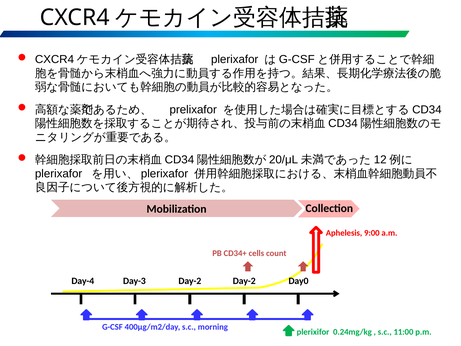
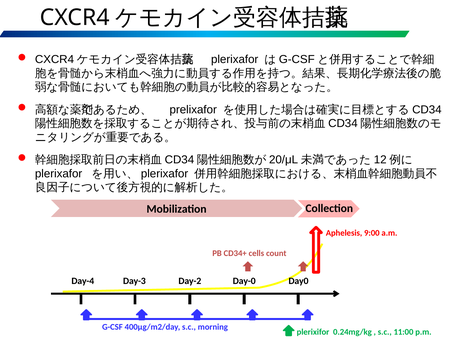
Day-2 Day-2: Day-2 -> Day-0 (244, 281)
